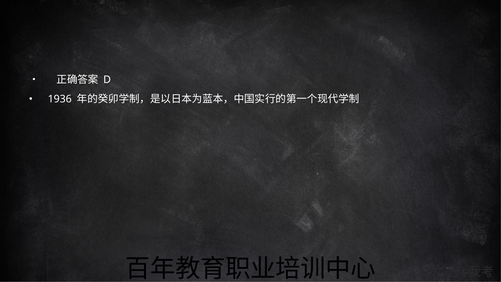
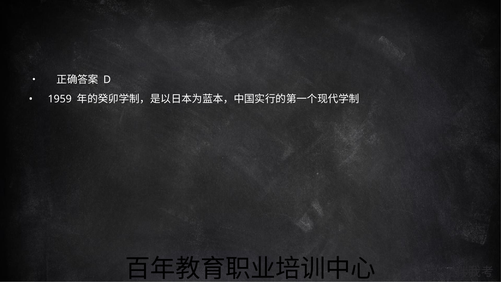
1936: 1936 -> 1959 (60, 99)
